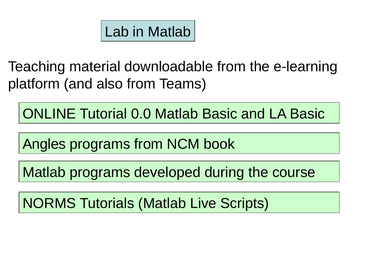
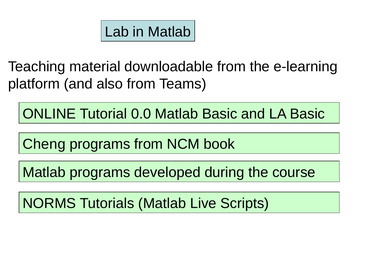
Angles: Angles -> Cheng (44, 144)
